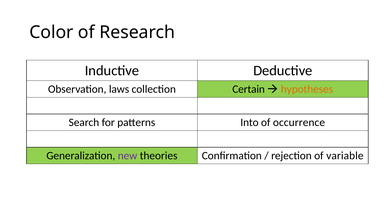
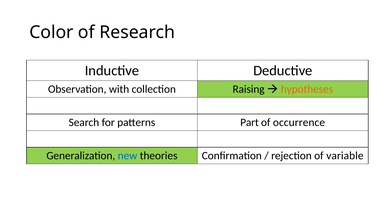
laws: laws -> with (119, 89)
Certain: Certain -> Raising (249, 89)
Into: Into -> Part (250, 122)
new colour: purple -> blue (128, 156)
